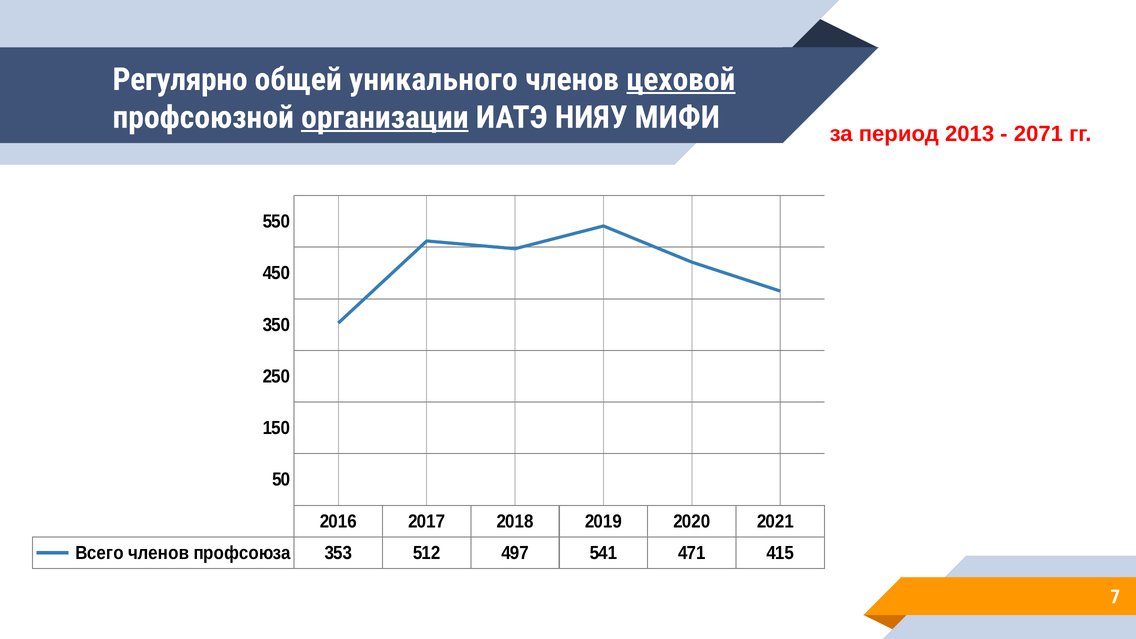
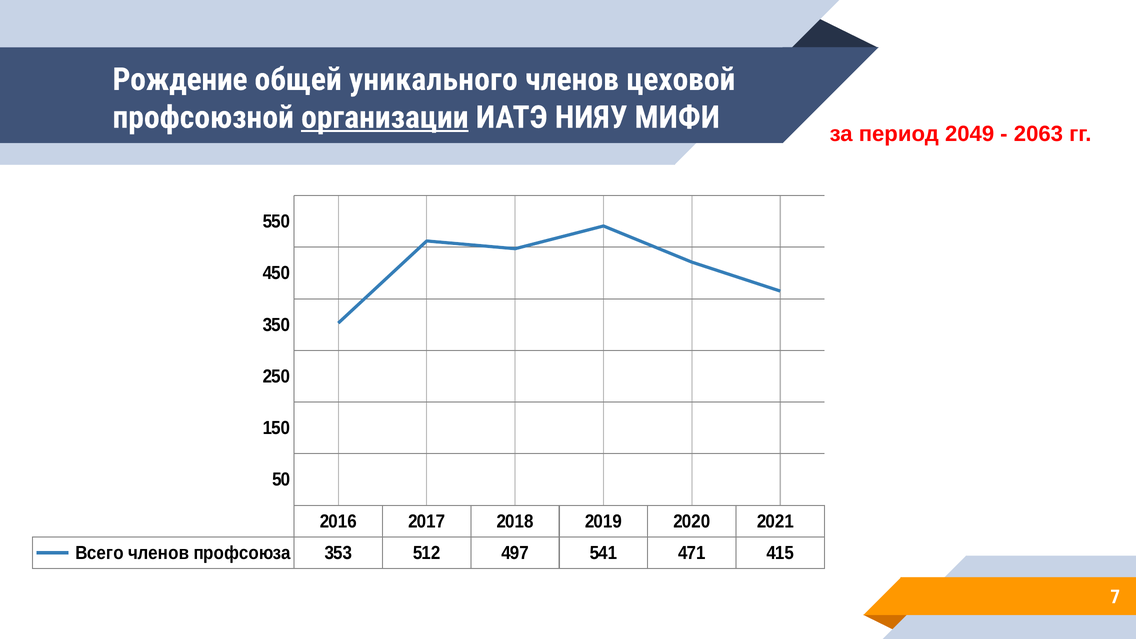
Регулярно: Регулярно -> Рождение (180, 80)
цеховой underline: present -> none (681, 80)
2013: 2013 -> 2049 (970, 134)
2071: 2071 -> 2063 (1038, 134)
